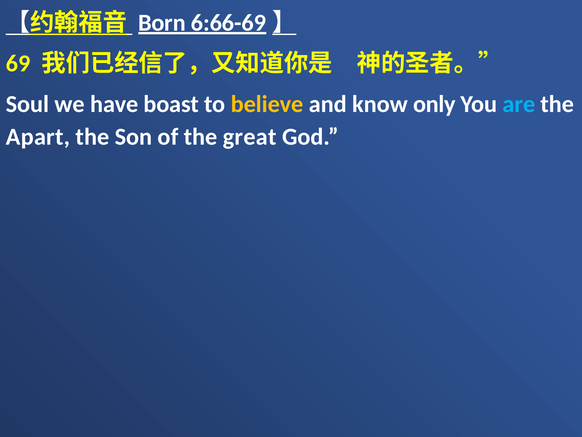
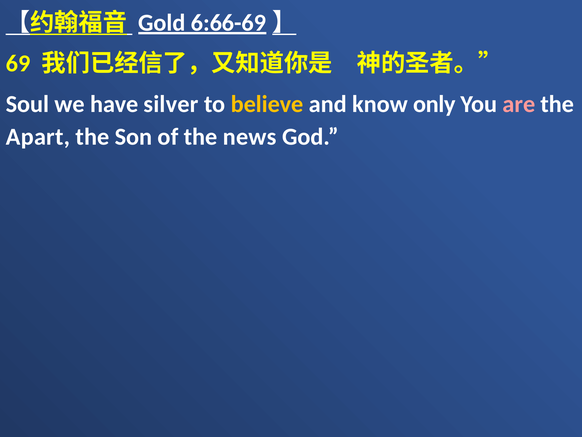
Born: Born -> Gold (162, 23)
boast: boast -> silver (171, 104)
are colour: light blue -> pink (519, 104)
great: great -> news (250, 137)
